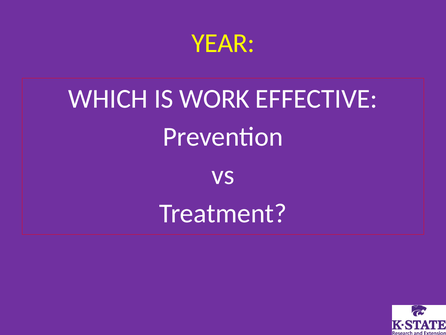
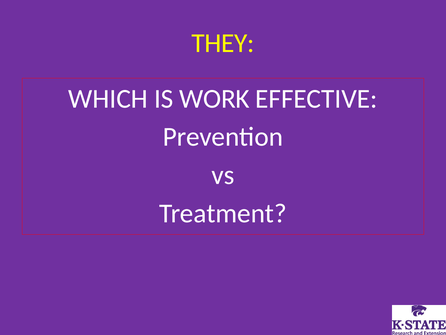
YEAR: YEAR -> THEY (223, 43)
